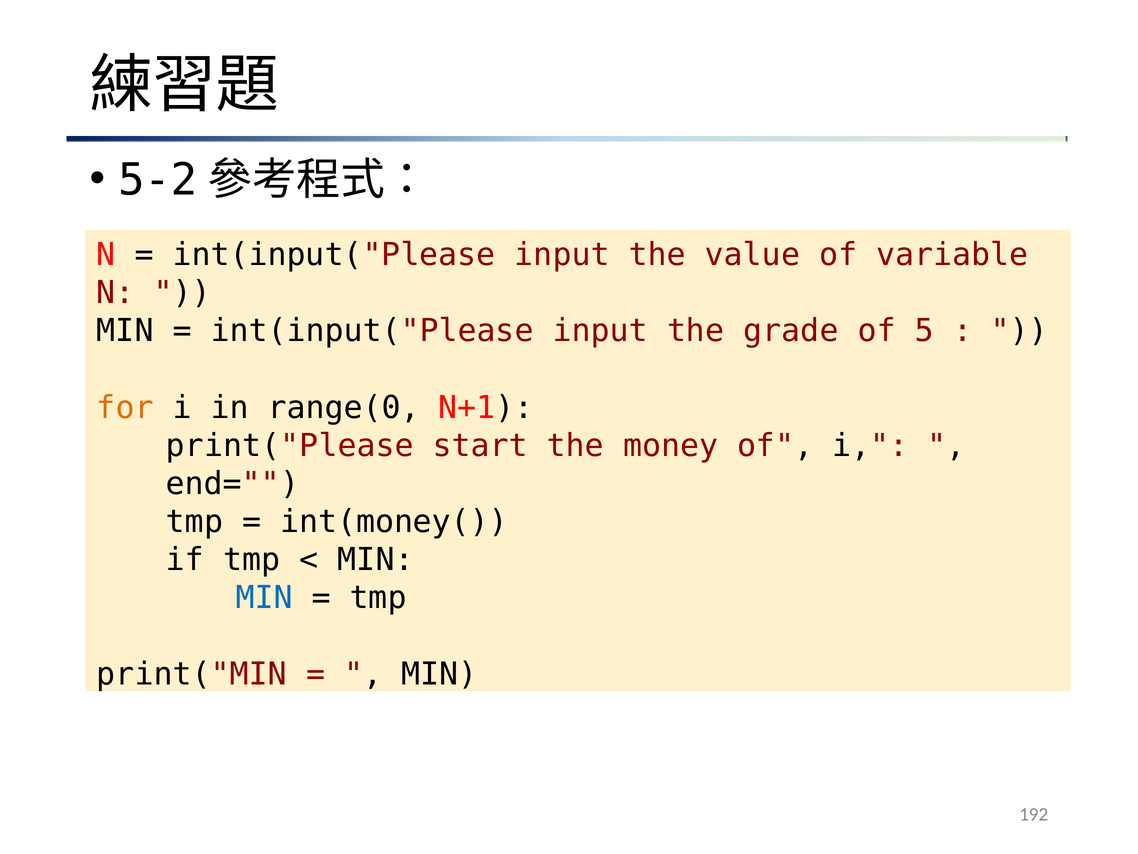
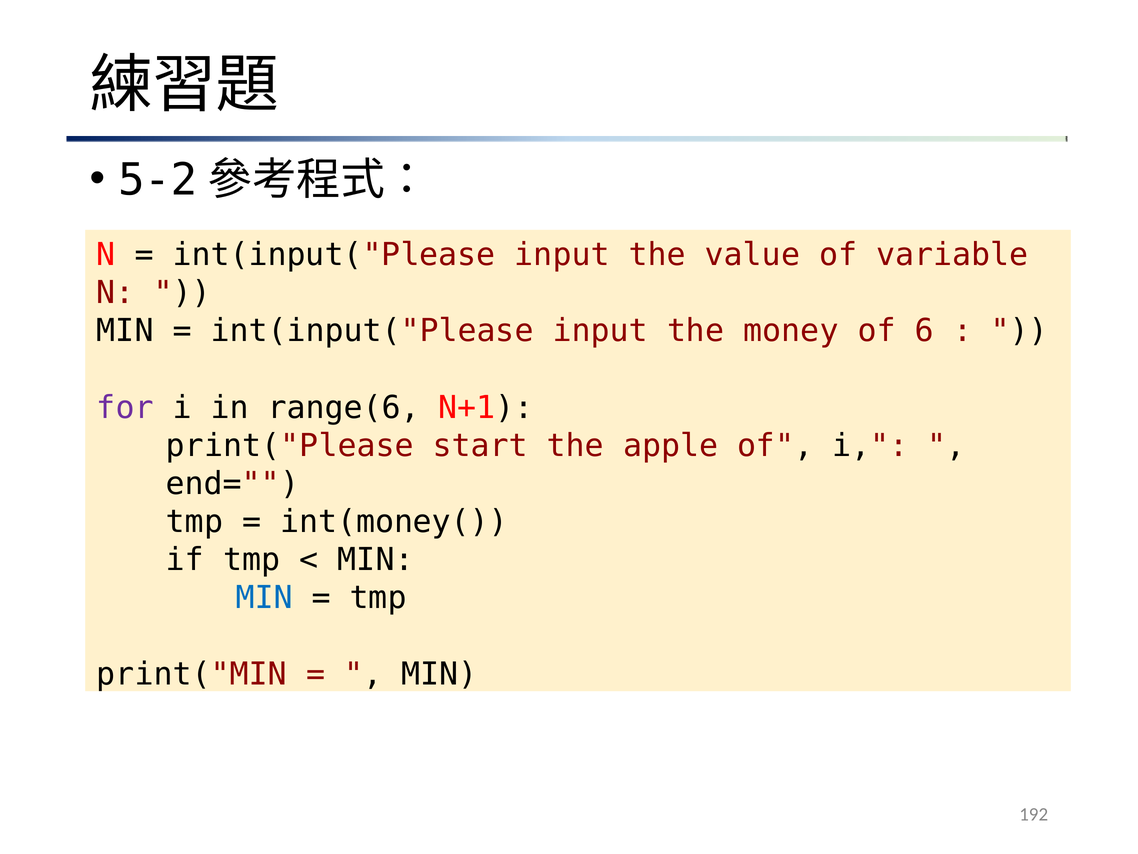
grade: grade -> money (791, 331)
5: 5 -> 6 (925, 331)
for colour: orange -> purple (125, 407)
range(0: range(0 -> range(6 (344, 407)
money: money -> apple (671, 445)
